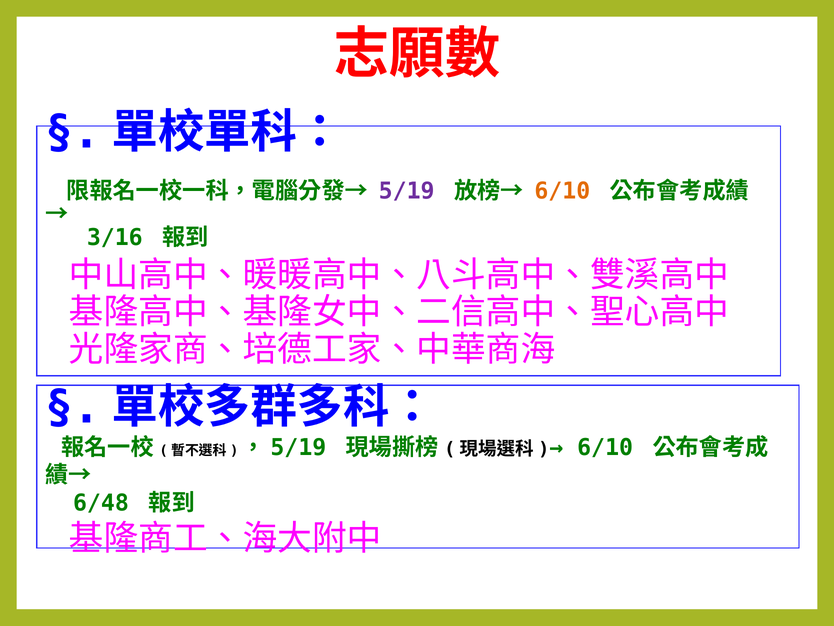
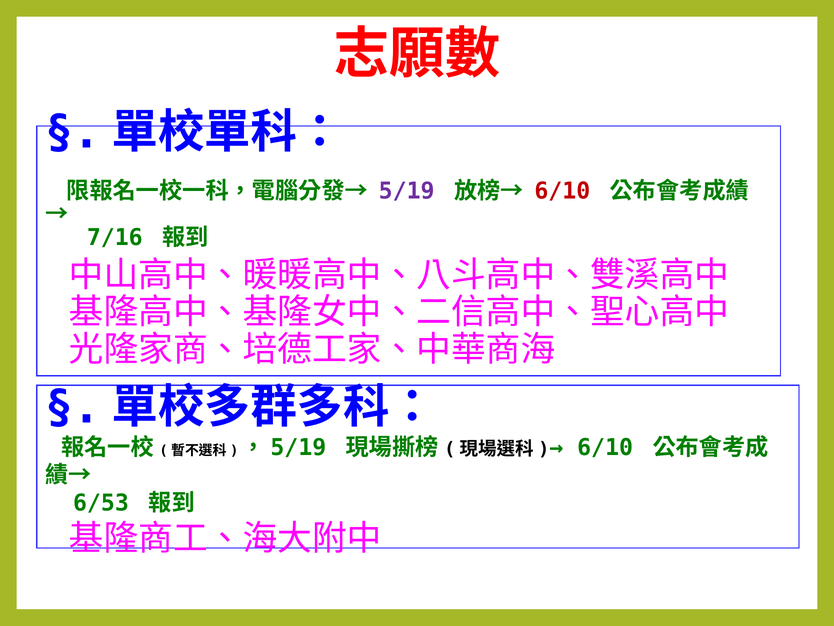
6/10 colour: orange -> red (562, 191)
3/16: 3/16 -> 7/16 (115, 237)
6/48: 6/48 -> 6/53 (101, 503)
